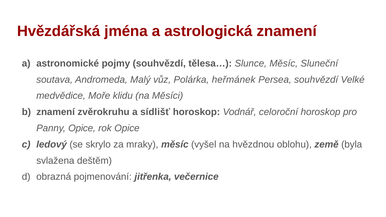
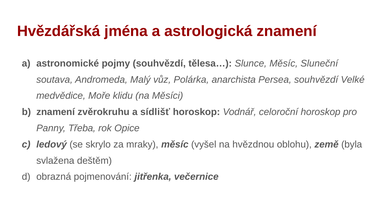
heřmánek: heřmánek -> anarchista (234, 80)
Panny Opice: Opice -> Třeba (82, 128)
